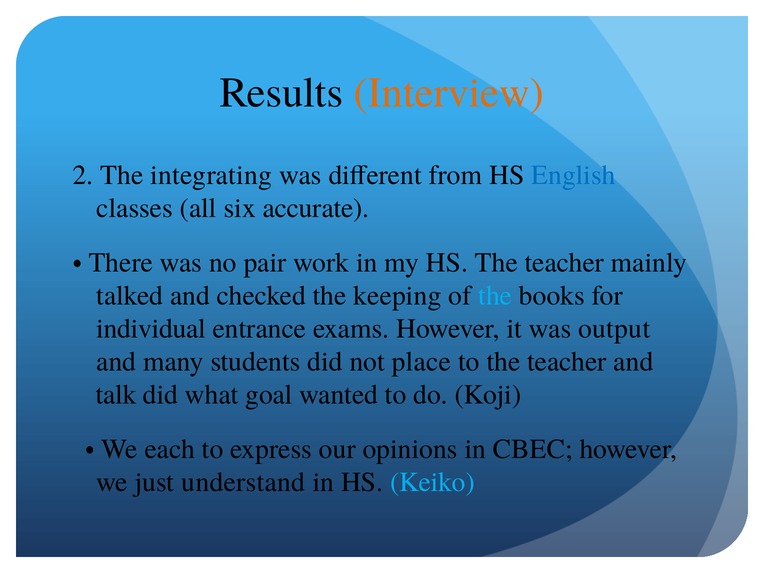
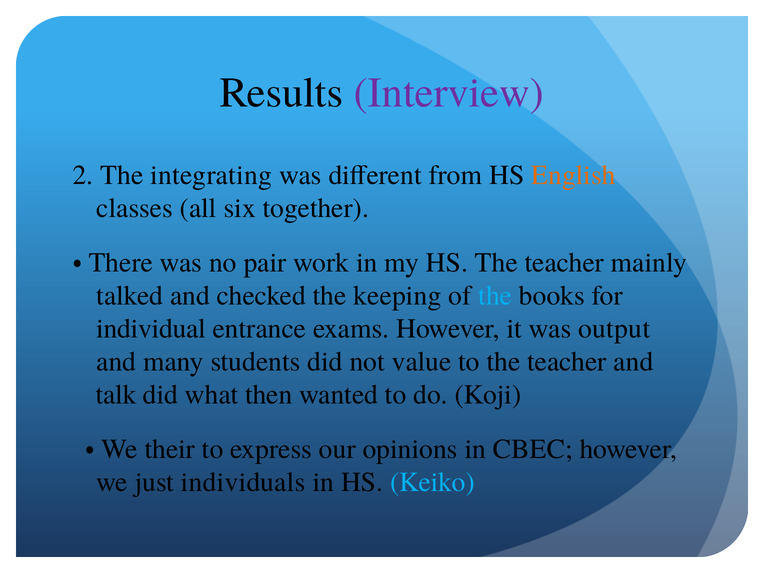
Interview colour: orange -> purple (449, 93)
English colour: blue -> orange (574, 175)
accurate: accurate -> together (316, 208)
place: place -> value (422, 362)
goal: goal -> then (269, 395)
each: each -> their (170, 449)
understand: understand -> individuals (243, 482)
